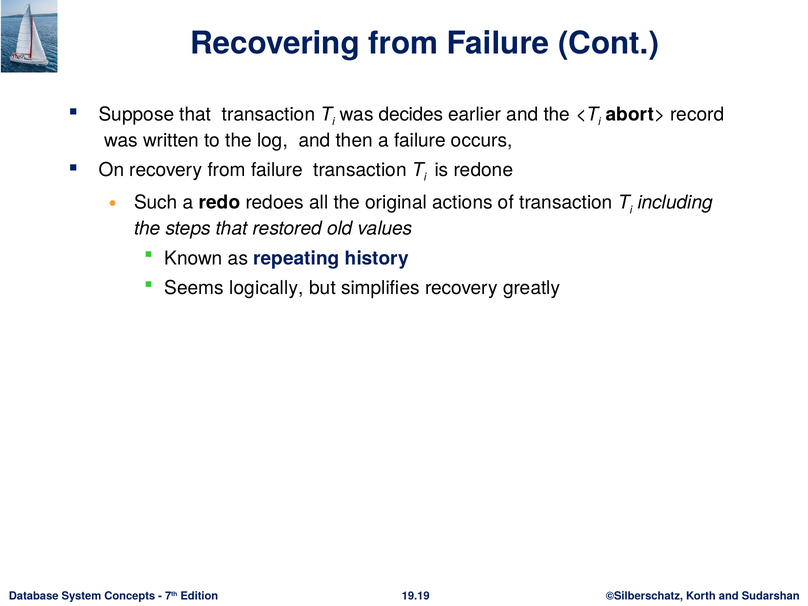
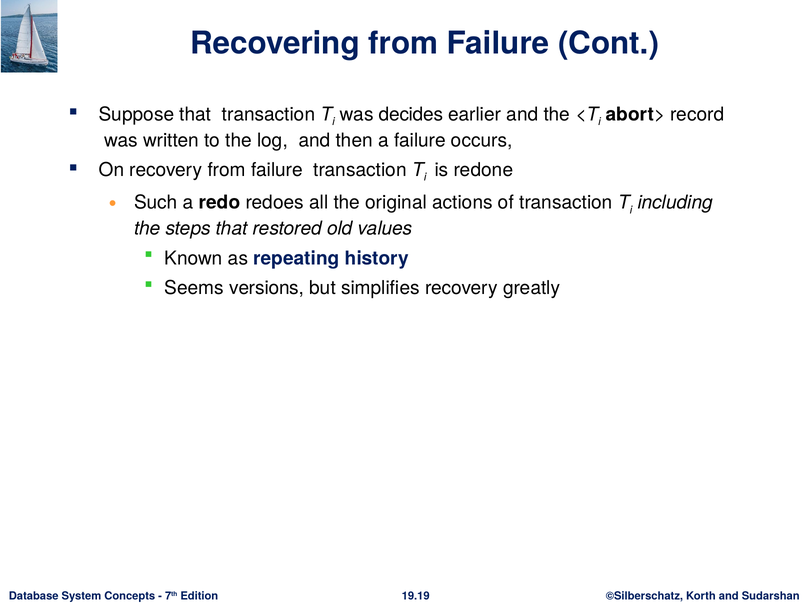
logically: logically -> versions (267, 288)
